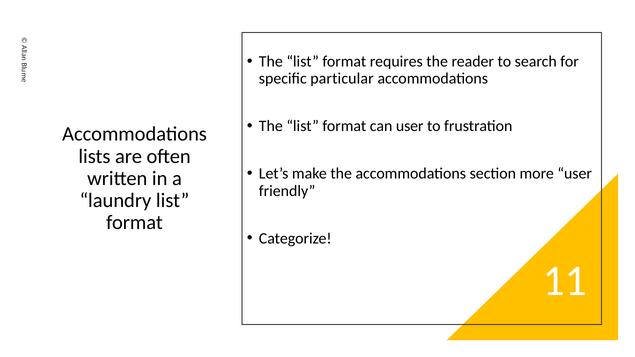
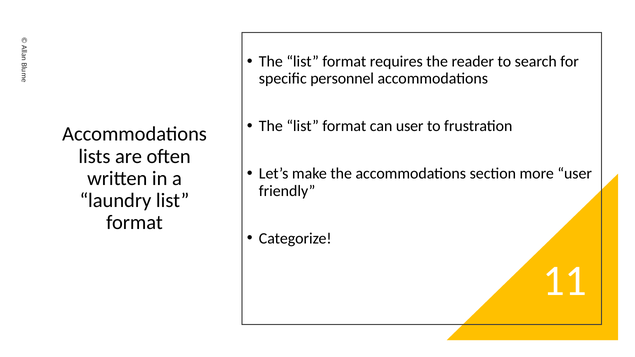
particular: particular -> personnel (342, 79)
